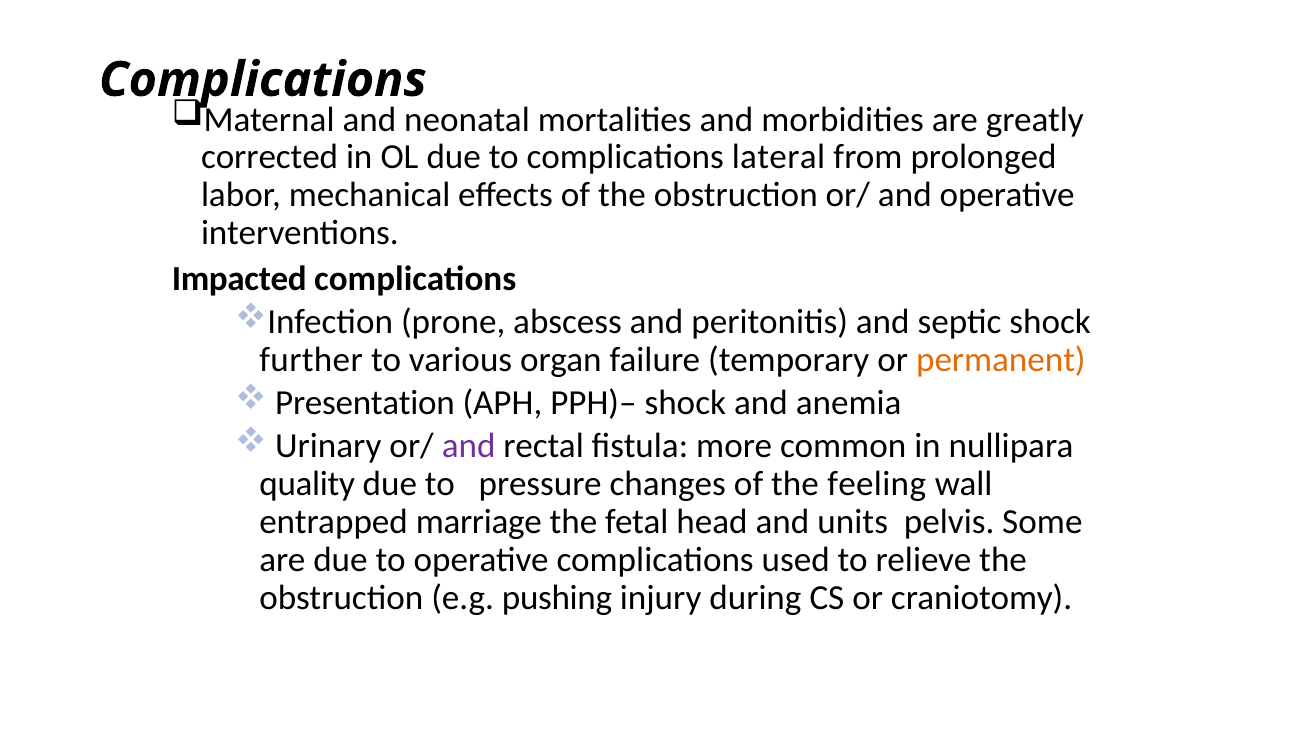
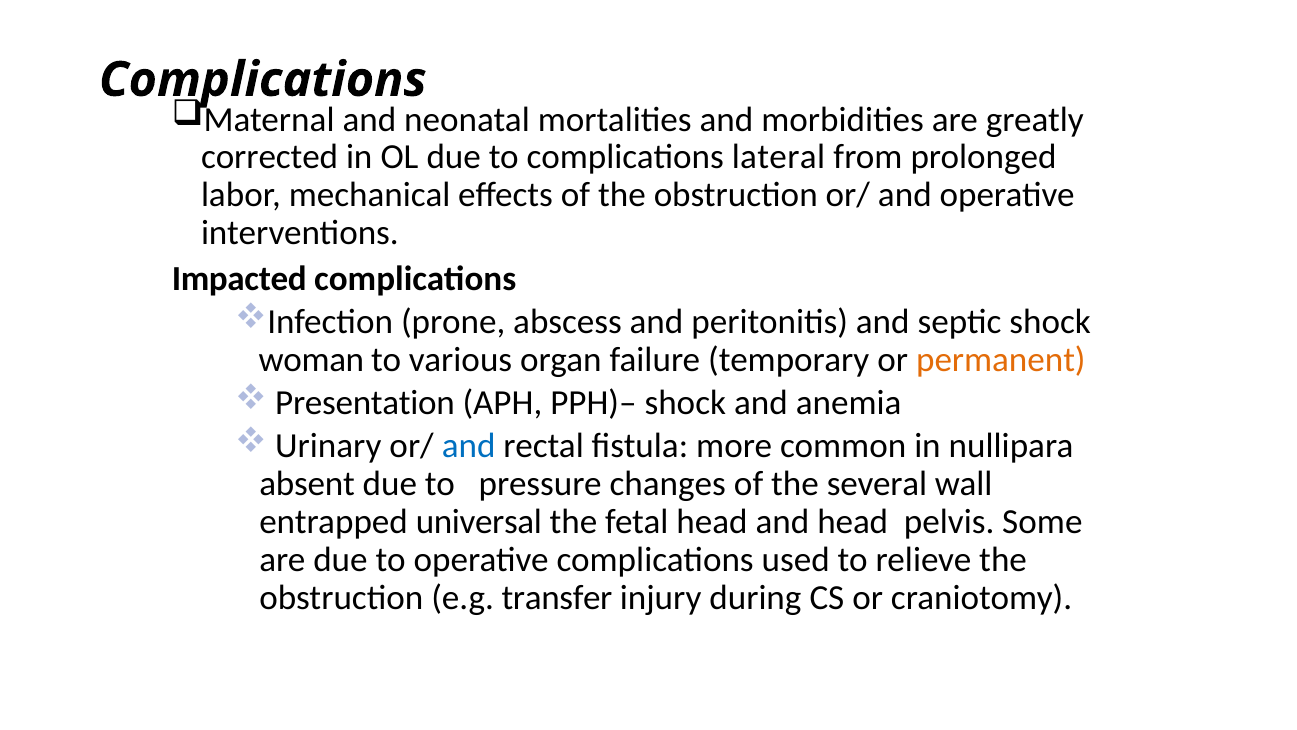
further: further -> woman (311, 360)
and colour: purple -> blue (469, 446)
quality: quality -> absent (307, 483)
feeling: feeling -> several (877, 483)
marriage: marriage -> universal (479, 521)
and units: units -> head (853, 521)
pushing: pushing -> transfer (557, 597)
